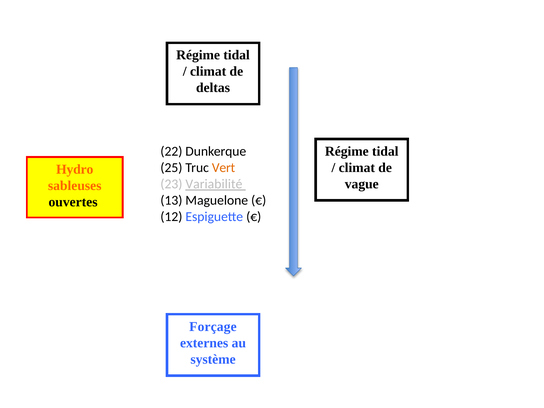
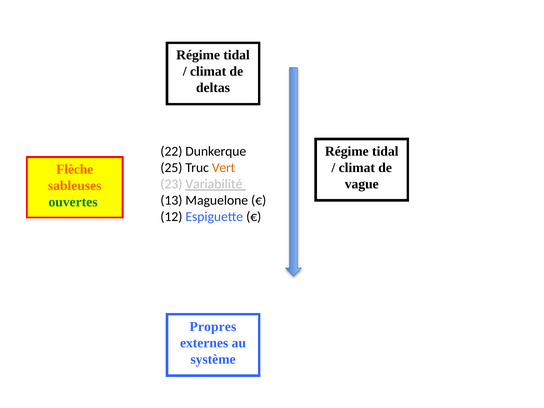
Hydro: Hydro -> Flèche (75, 169)
ouvertes colour: black -> green (73, 202)
Forçage: Forçage -> Propres (213, 327)
